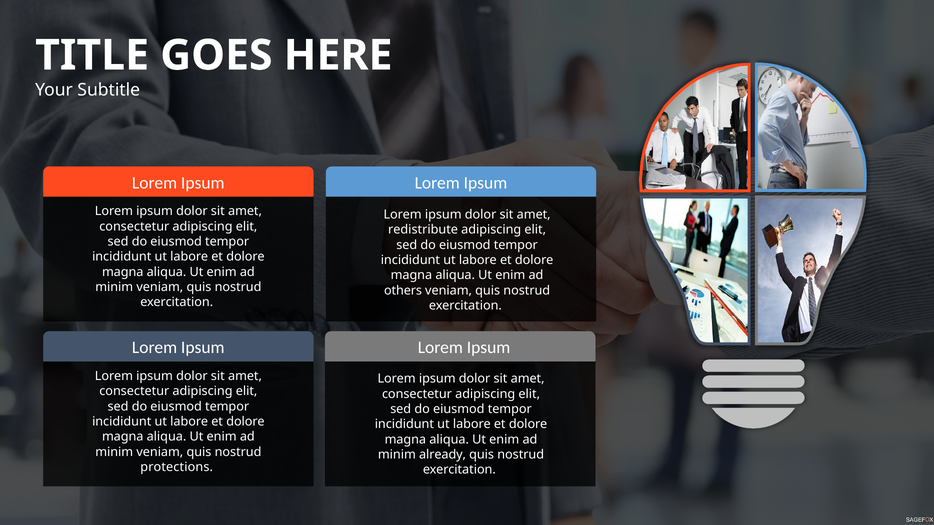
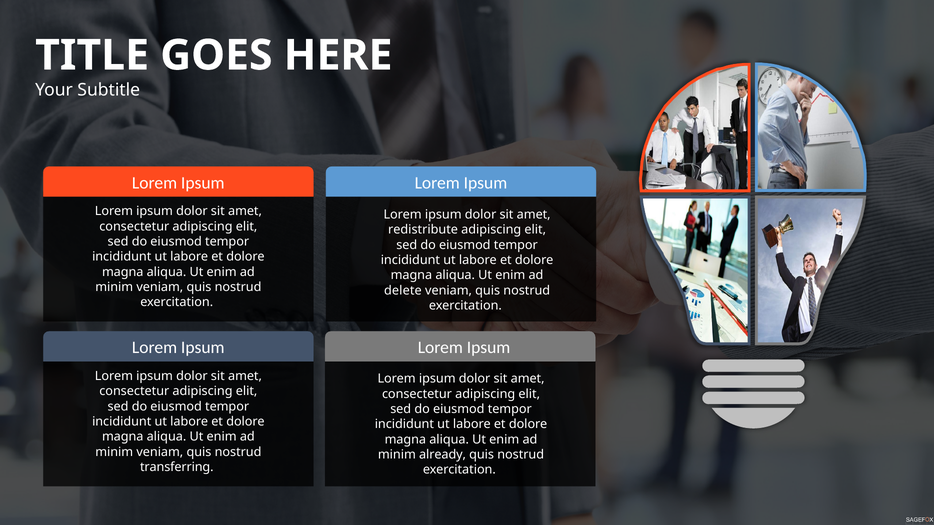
others: others -> delete (403, 291)
protections: protections -> transferring (177, 467)
